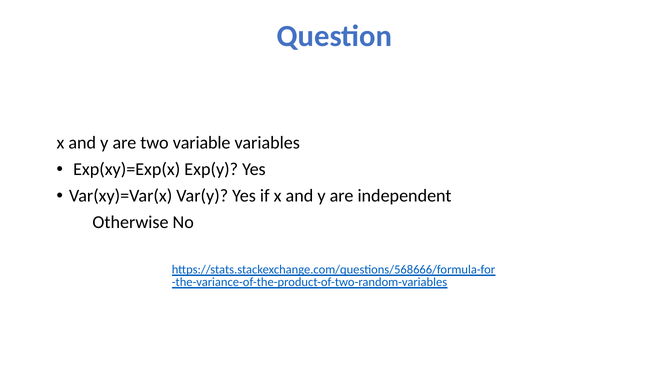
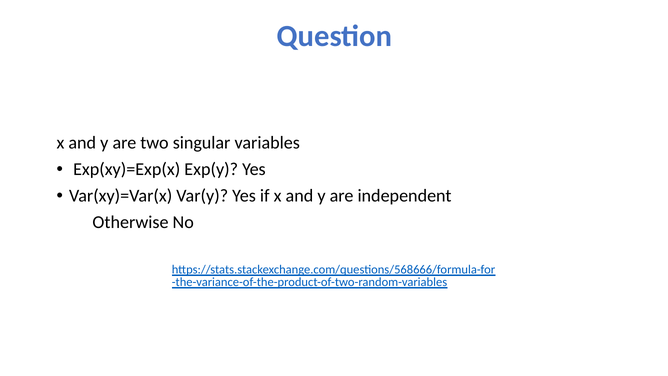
variable: variable -> singular (202, 143)
